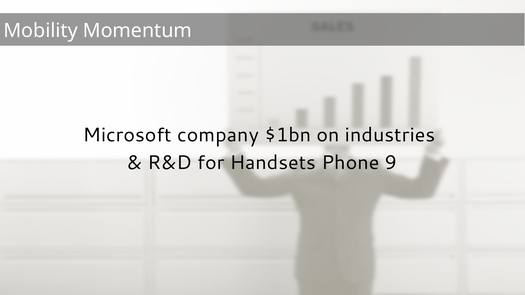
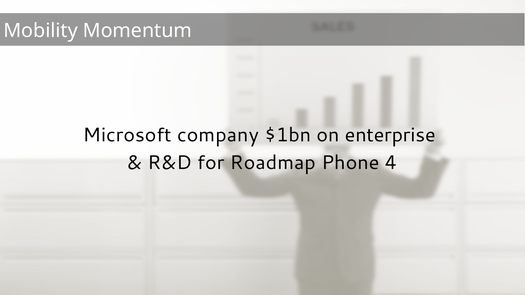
industries: industries -> enterprise (390, 135)
Handsets: Handsets -> Roadmap (273, 163)
9: 9 -> 4 (391, 163)
